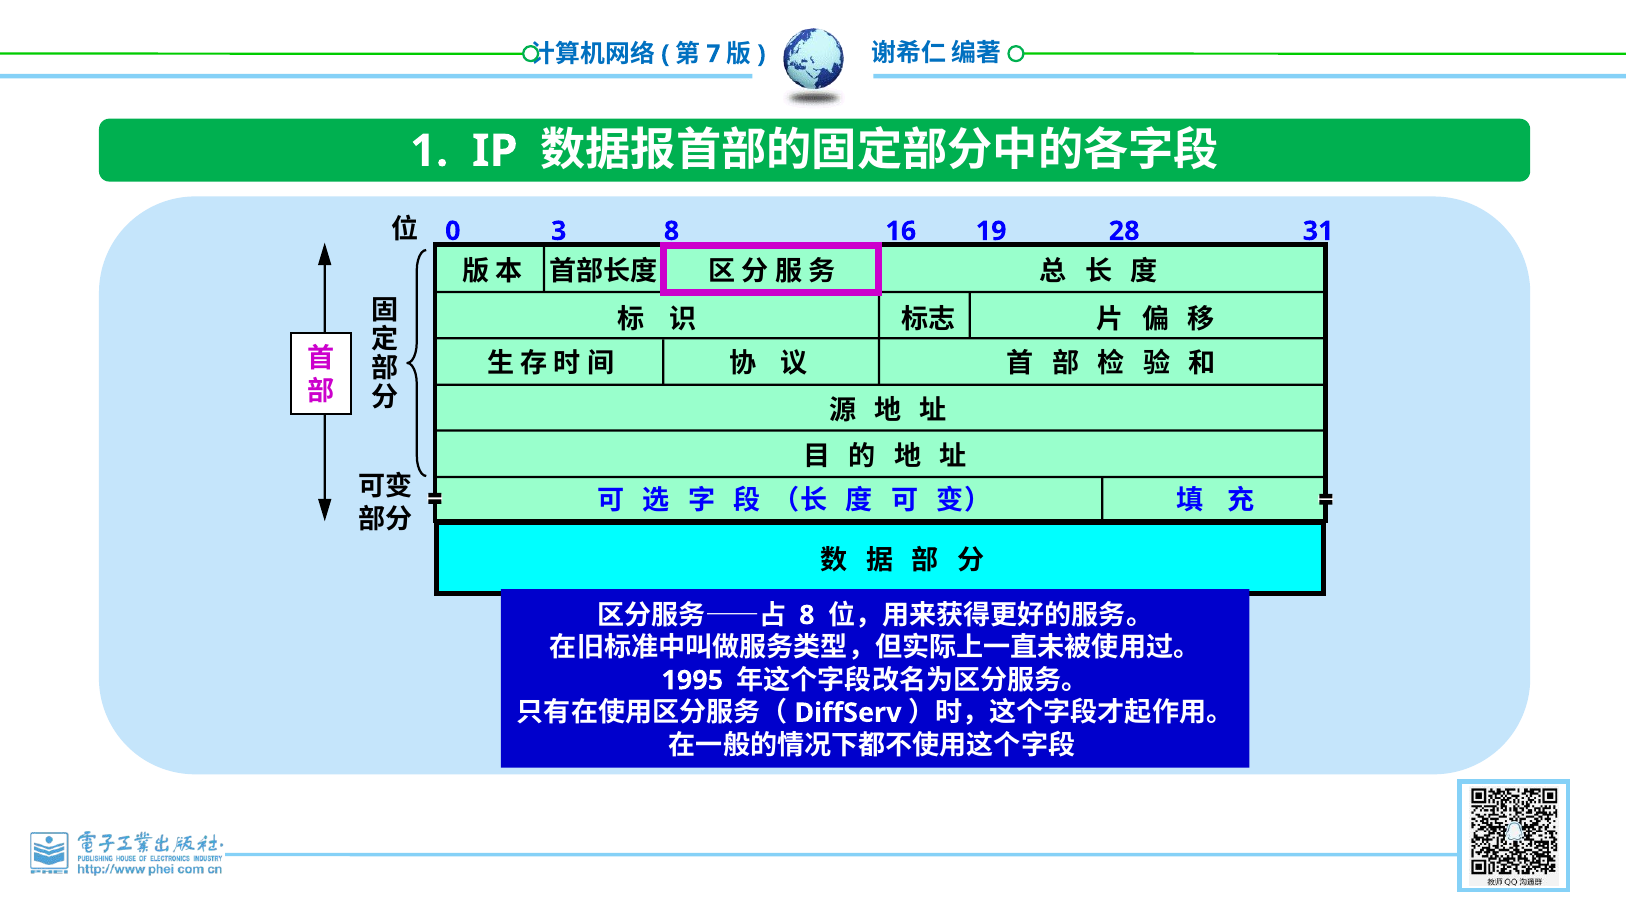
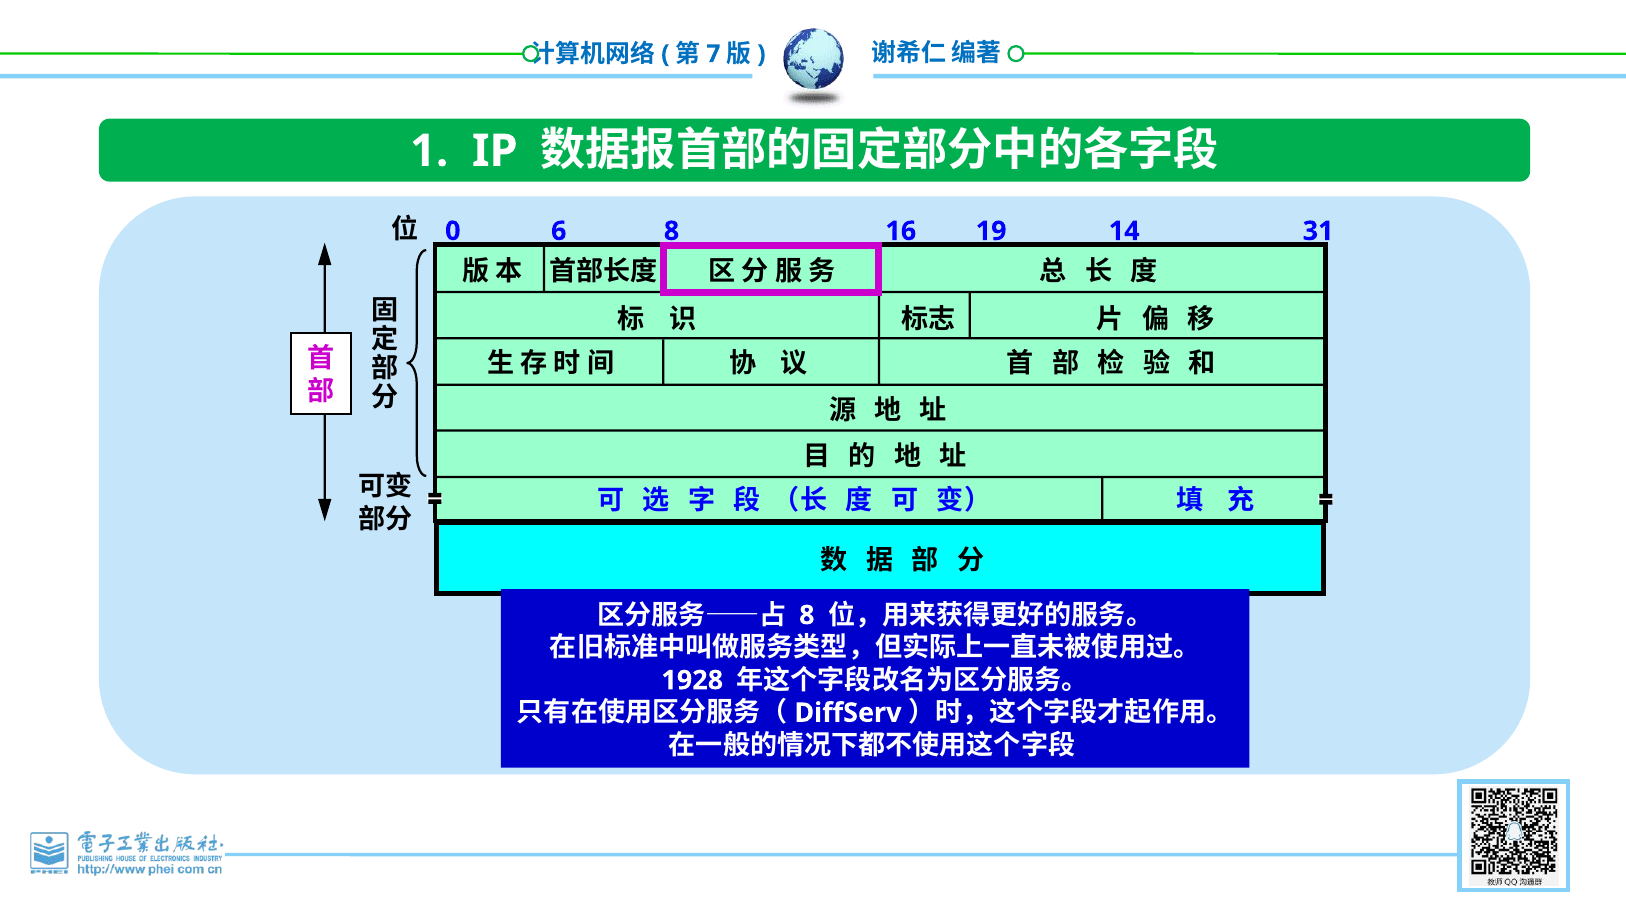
3: 3 -> 6 (559, 231)
28: 28 -> 14 (1124, 231)
1995: 1995 -> 1928 (692, 680)
